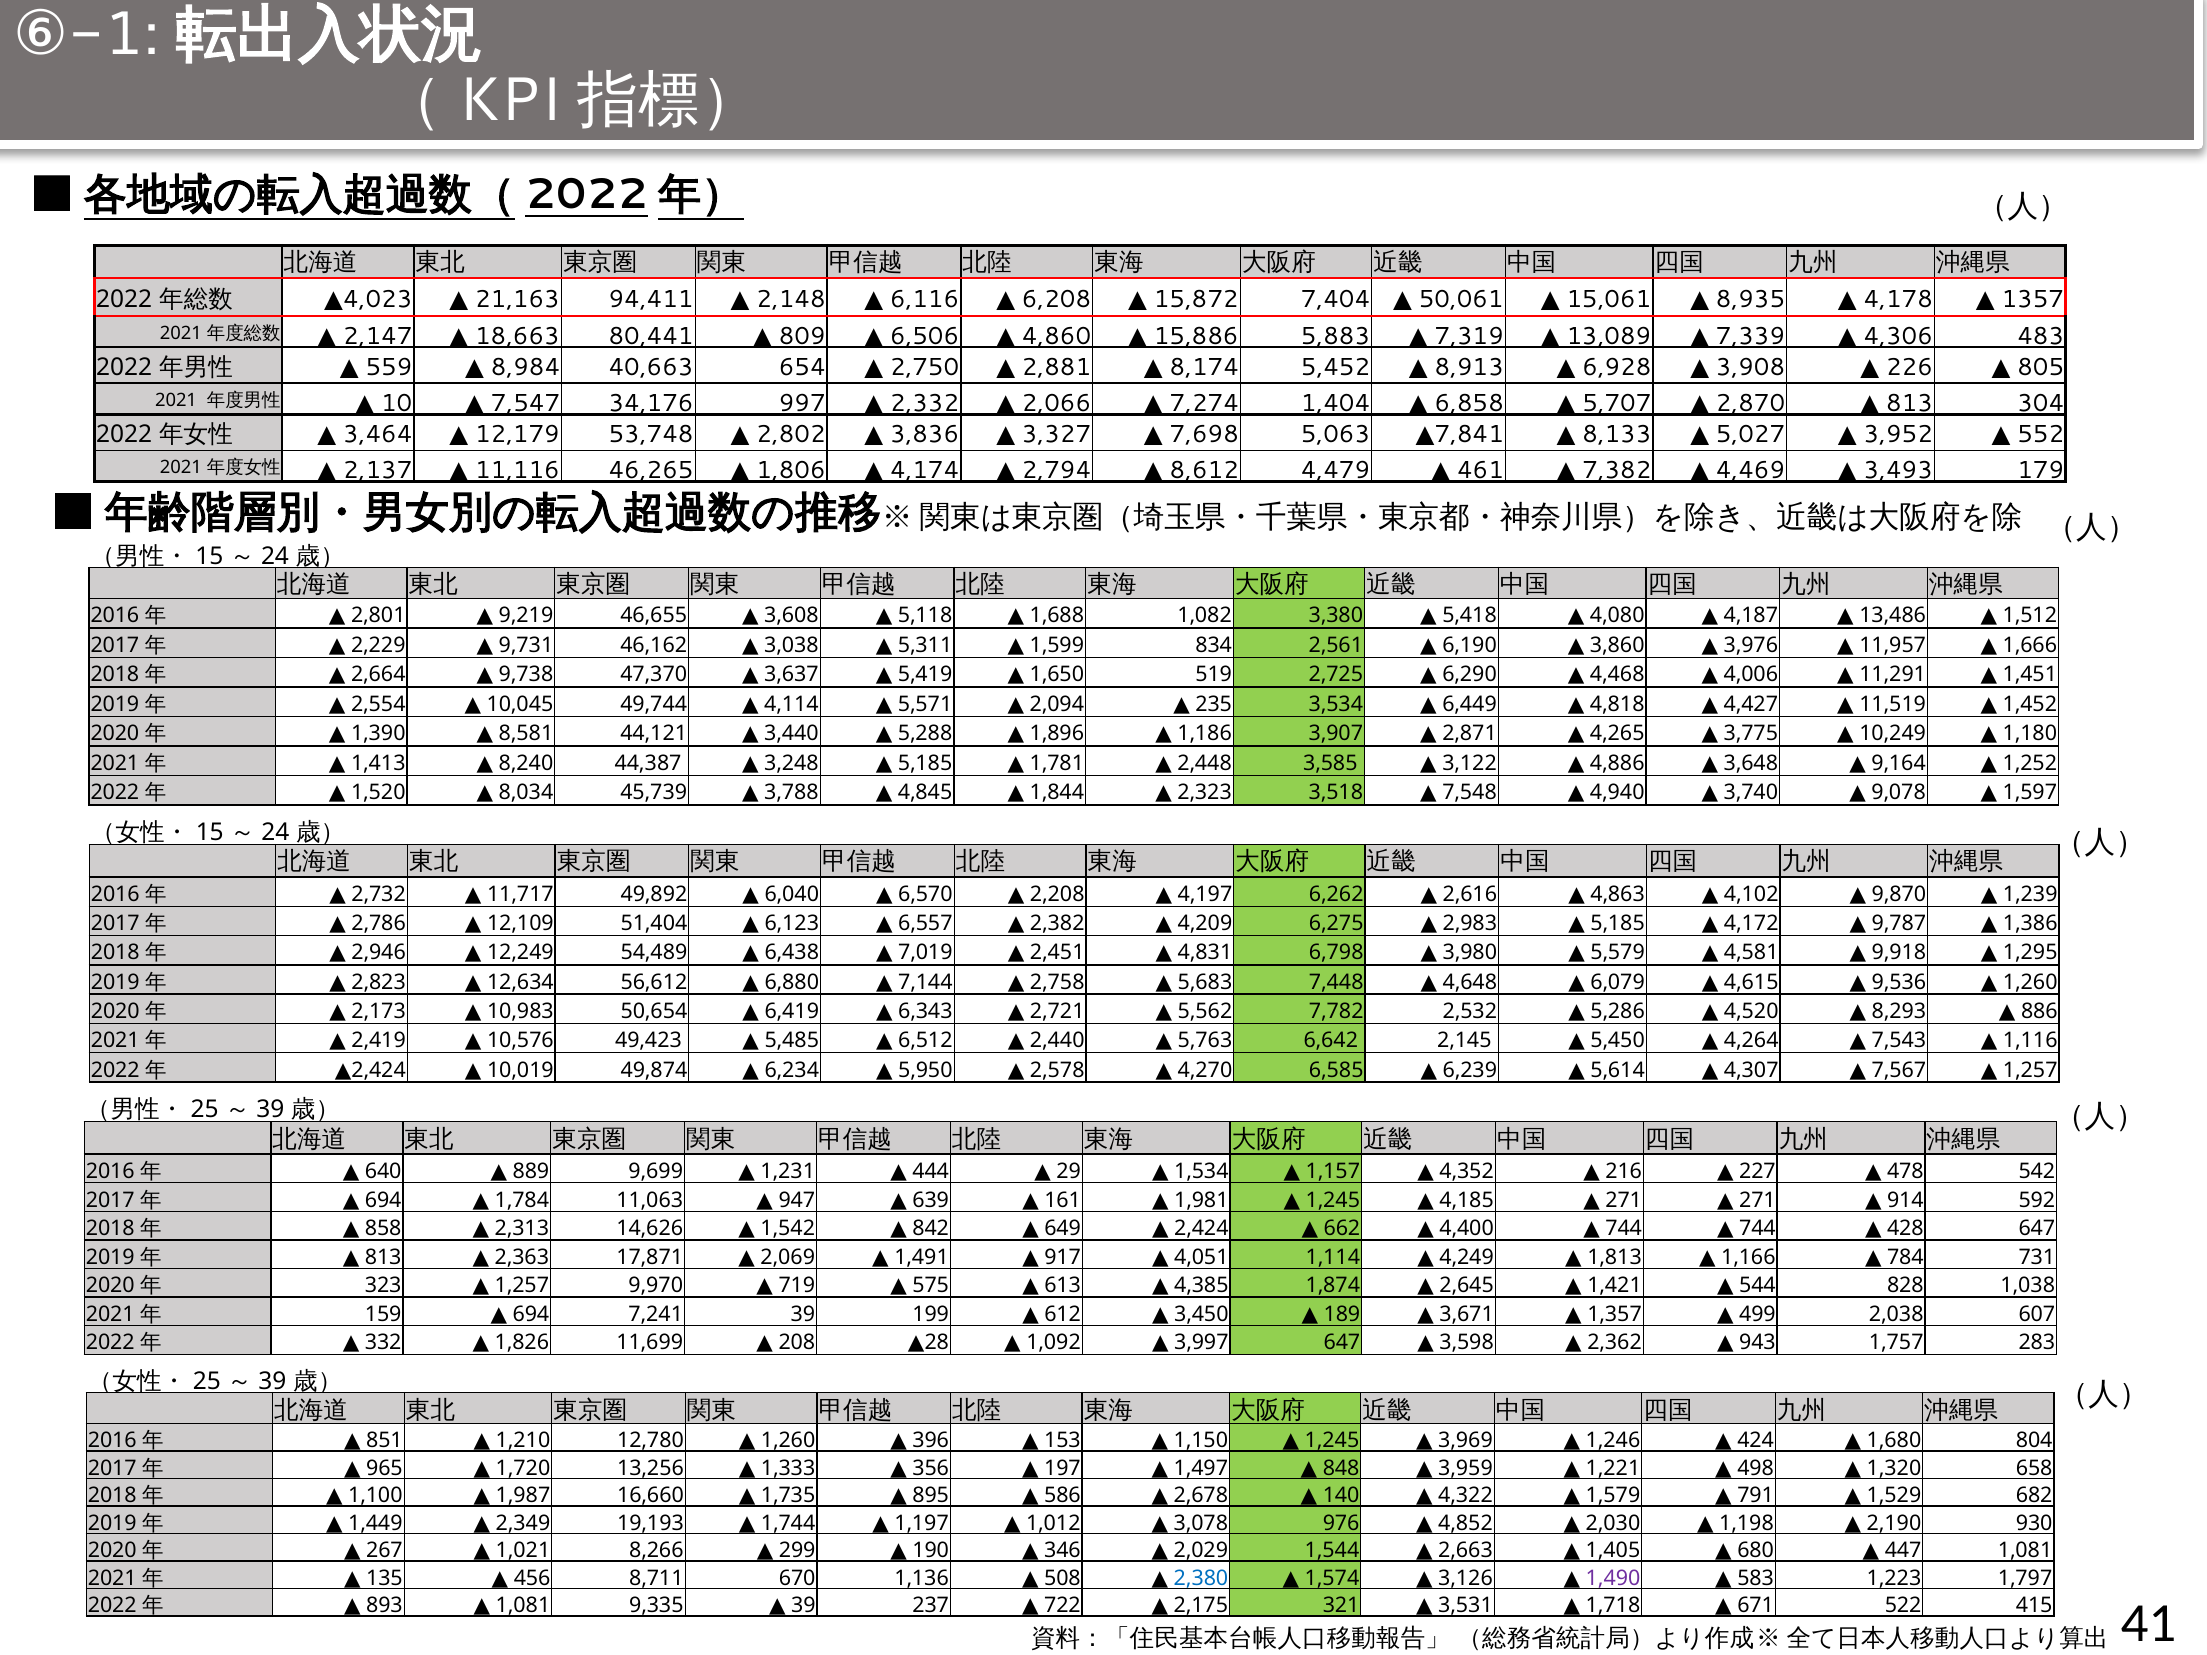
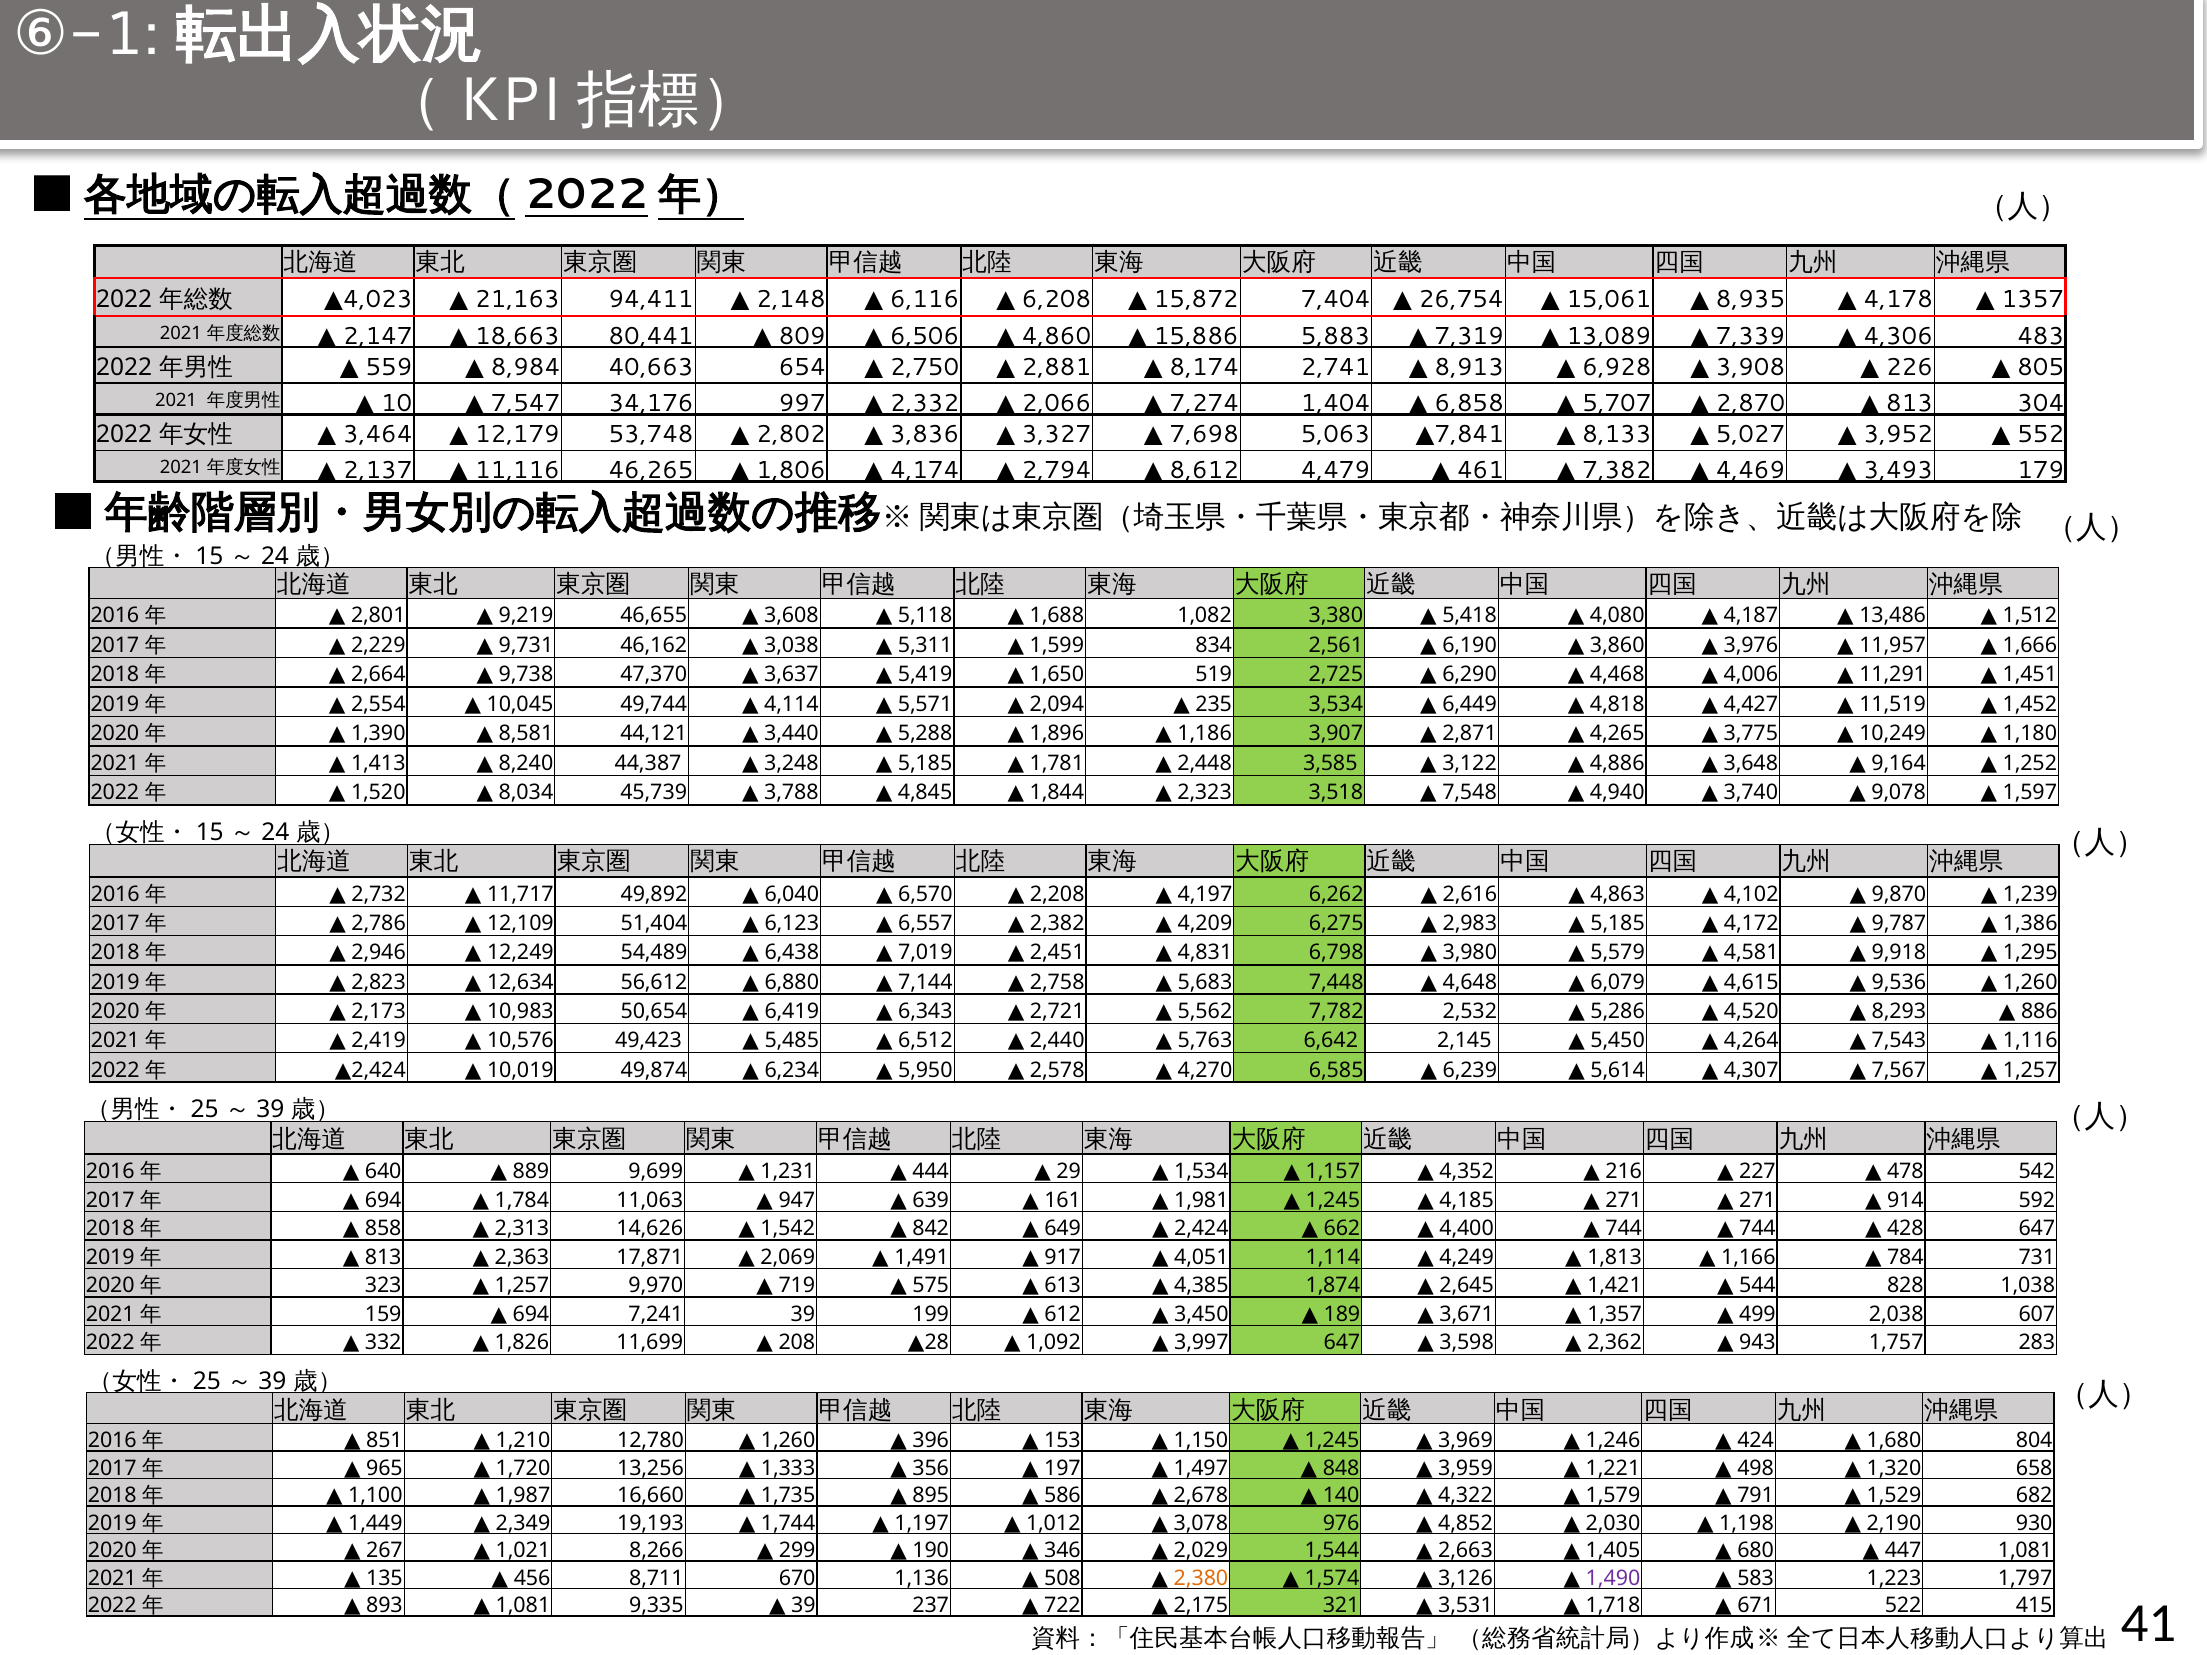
50,061: 50,061 -> 26,754 (1461, 299)
5,452: 5,452 -> 2,741 (1336, 367)
2,380 colour: blue -> orange (1201, 1578)
